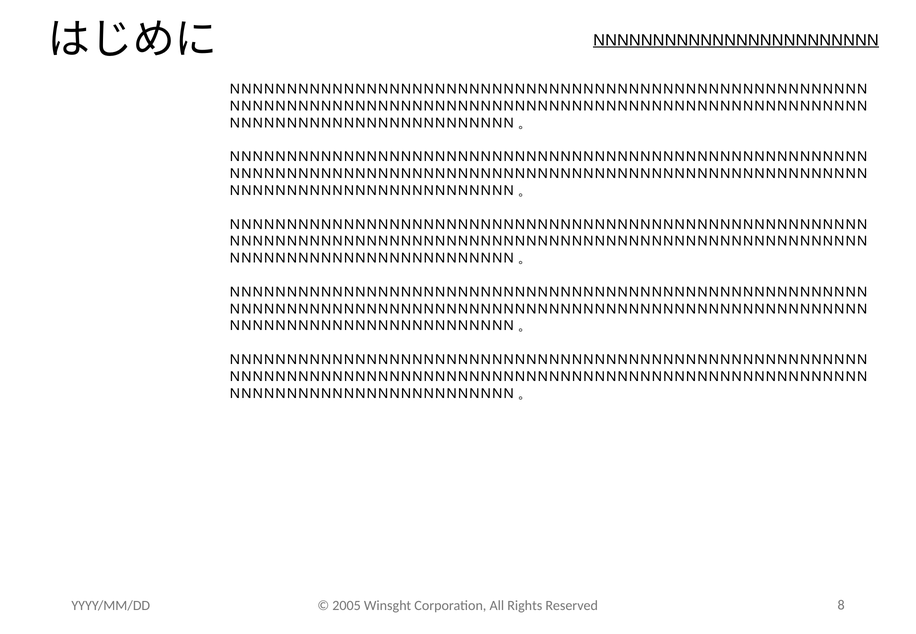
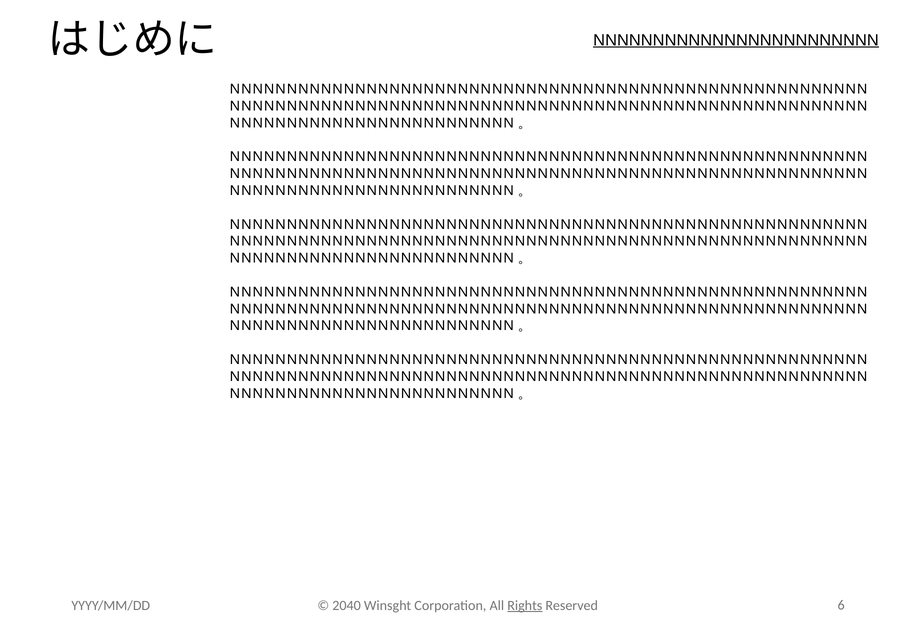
2005: 2005 -> 2040 (347, 606)
Rights underline: none -> present (525, 606)
8: 8 -> 6 (841, 605)
